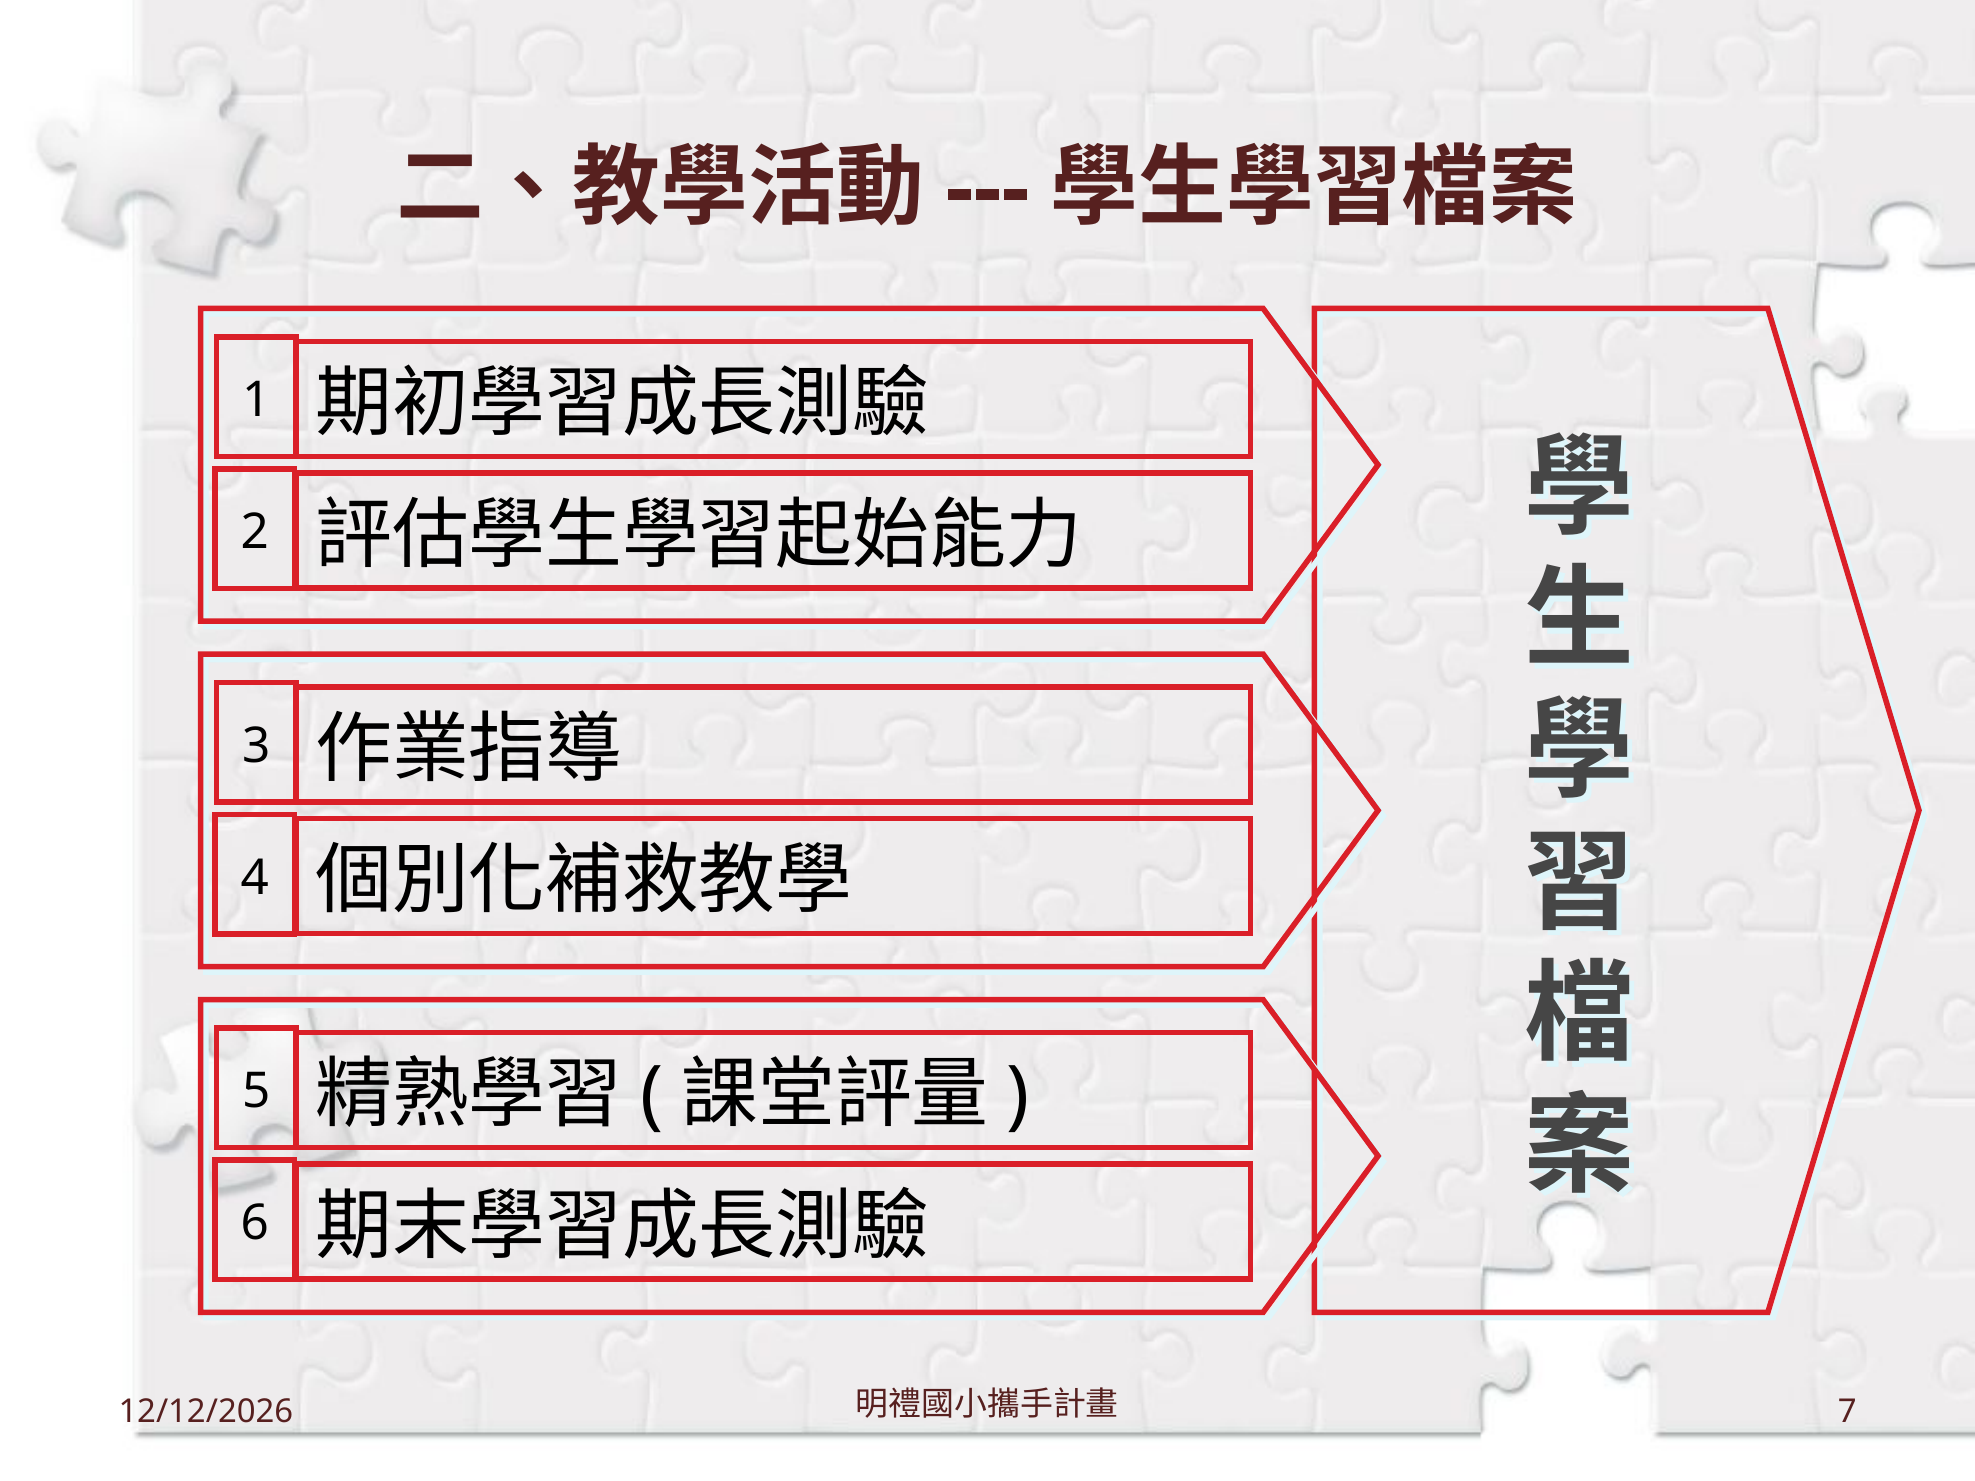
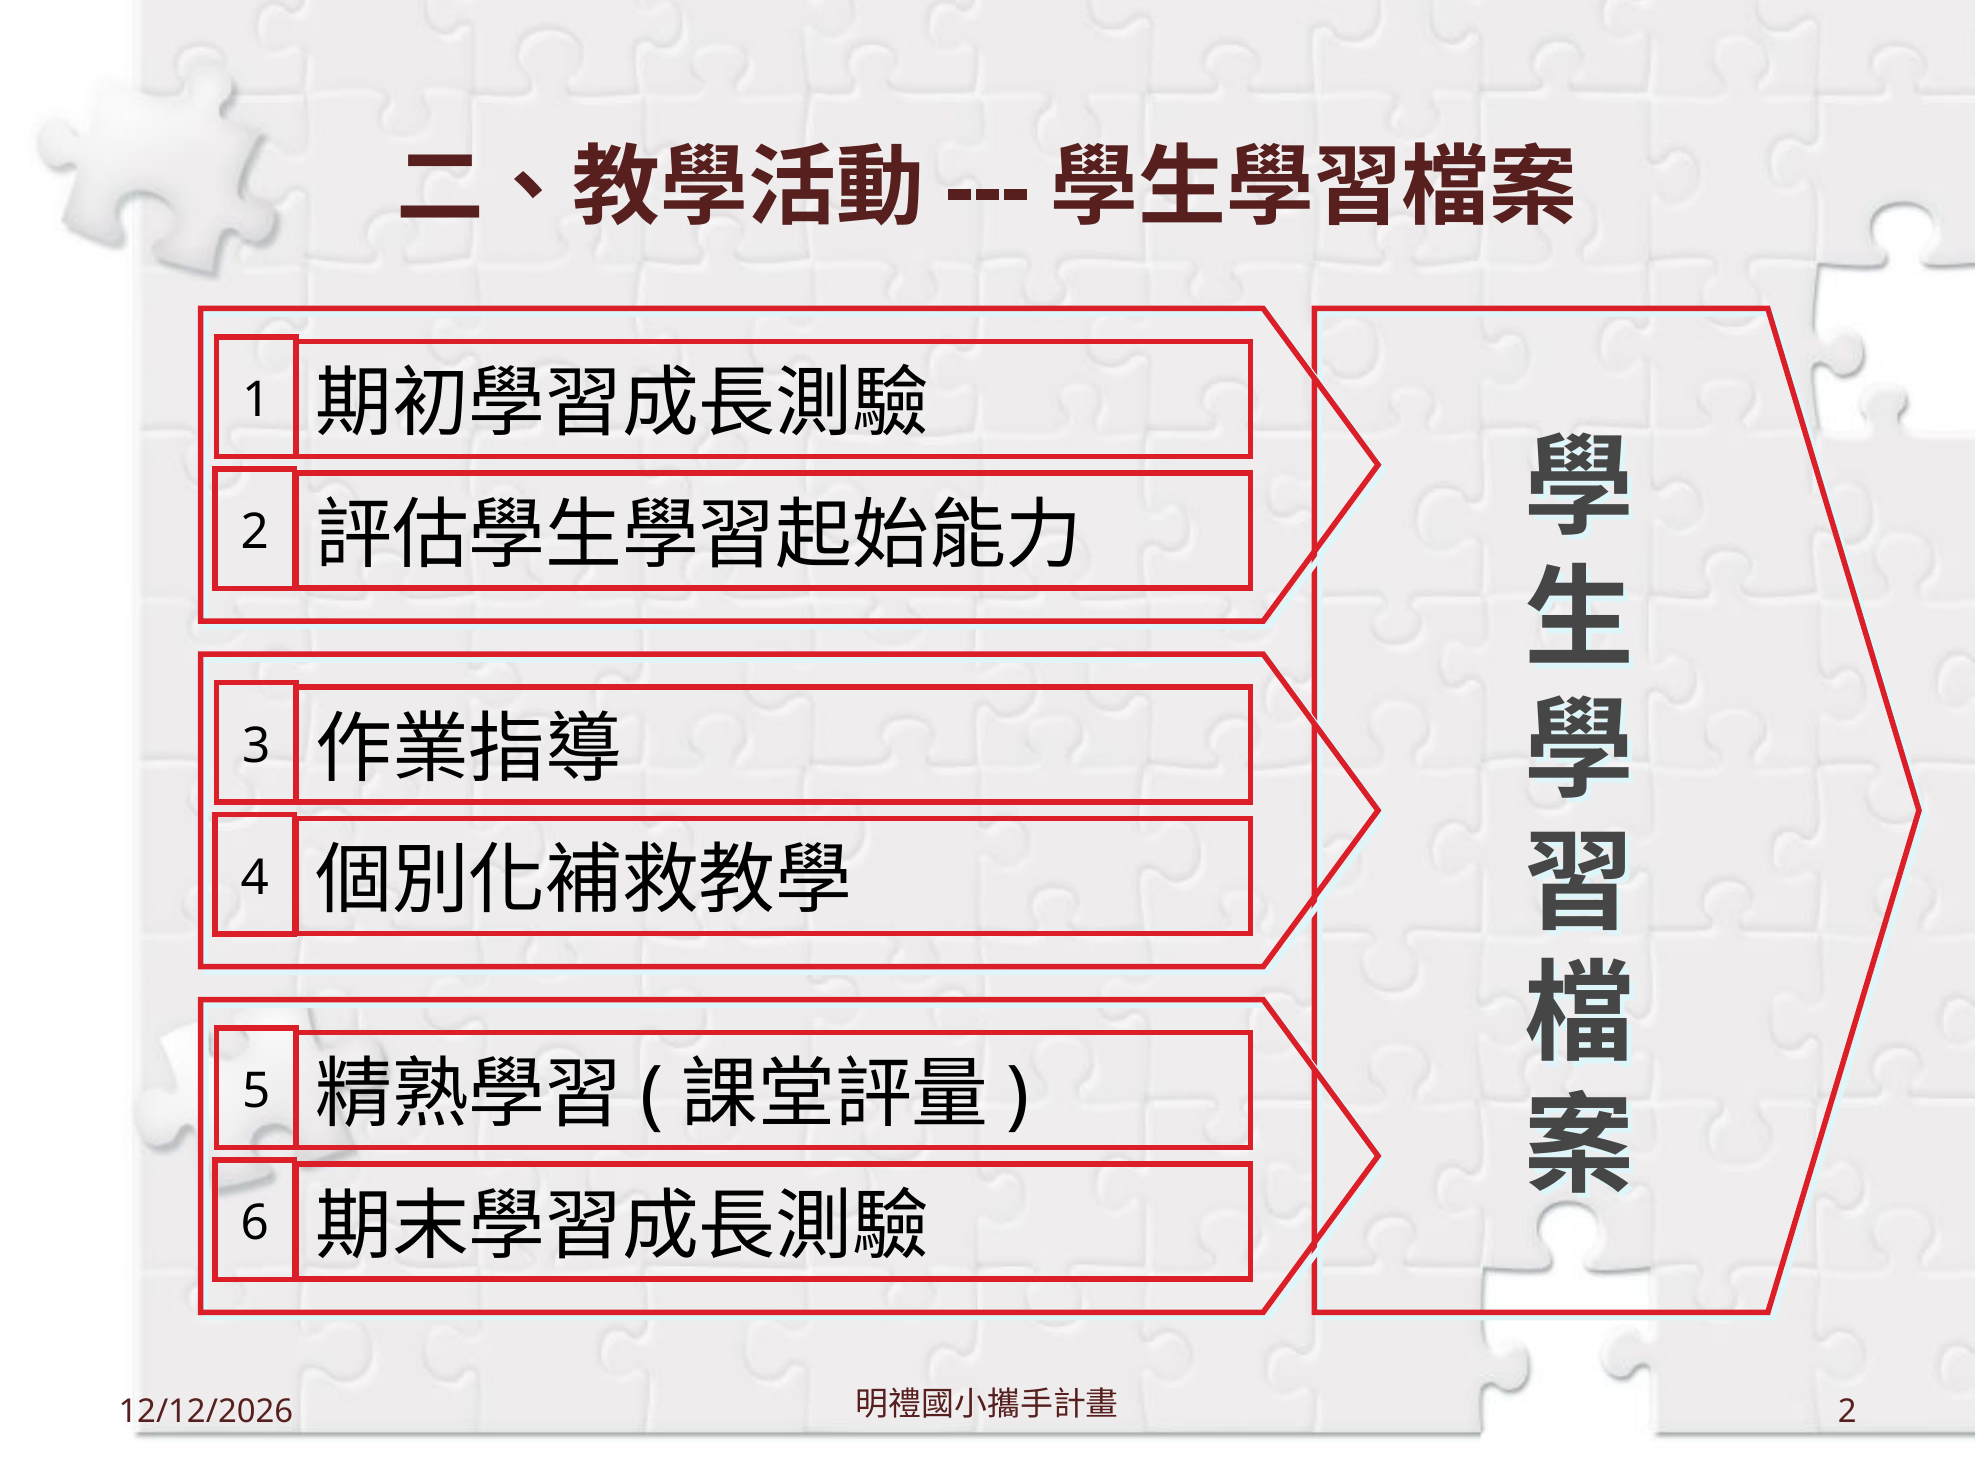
7: 7 -> 2 (1847, 1412)
